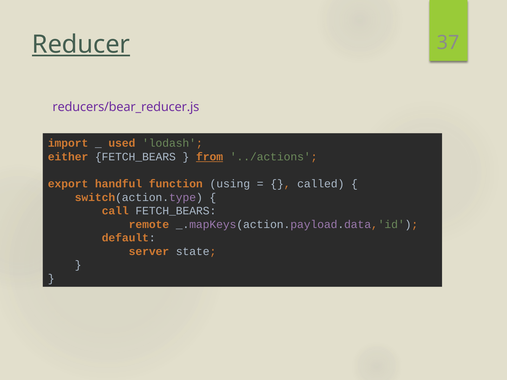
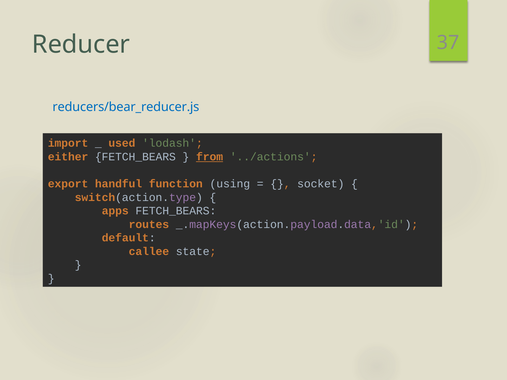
Reducer underline: present -> none (81, 45)
reducers/bear_reducer.js colour: purple -> blue (126, 107)
called: called -> socket (321, 184)
call: call -> apps (115, 211)
remote: remote -> routes (149, 224)
server: server -> callee (149, 251)
